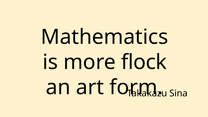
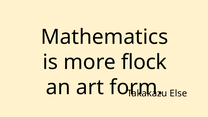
Sina: Sina -> Else (178, 93)
